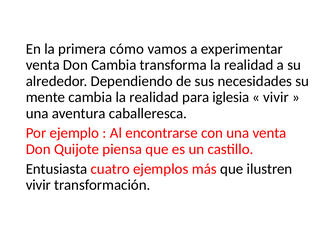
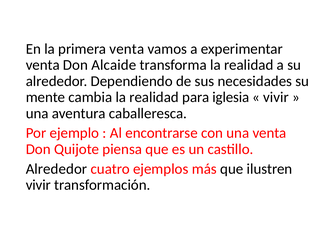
primera cómo: cómo -> venta (127, 49)
Don Cambia: Cambia -> Alcaide (114, 65)
Entusiasta: Entusiasta -> Alrededor (56, 169)
